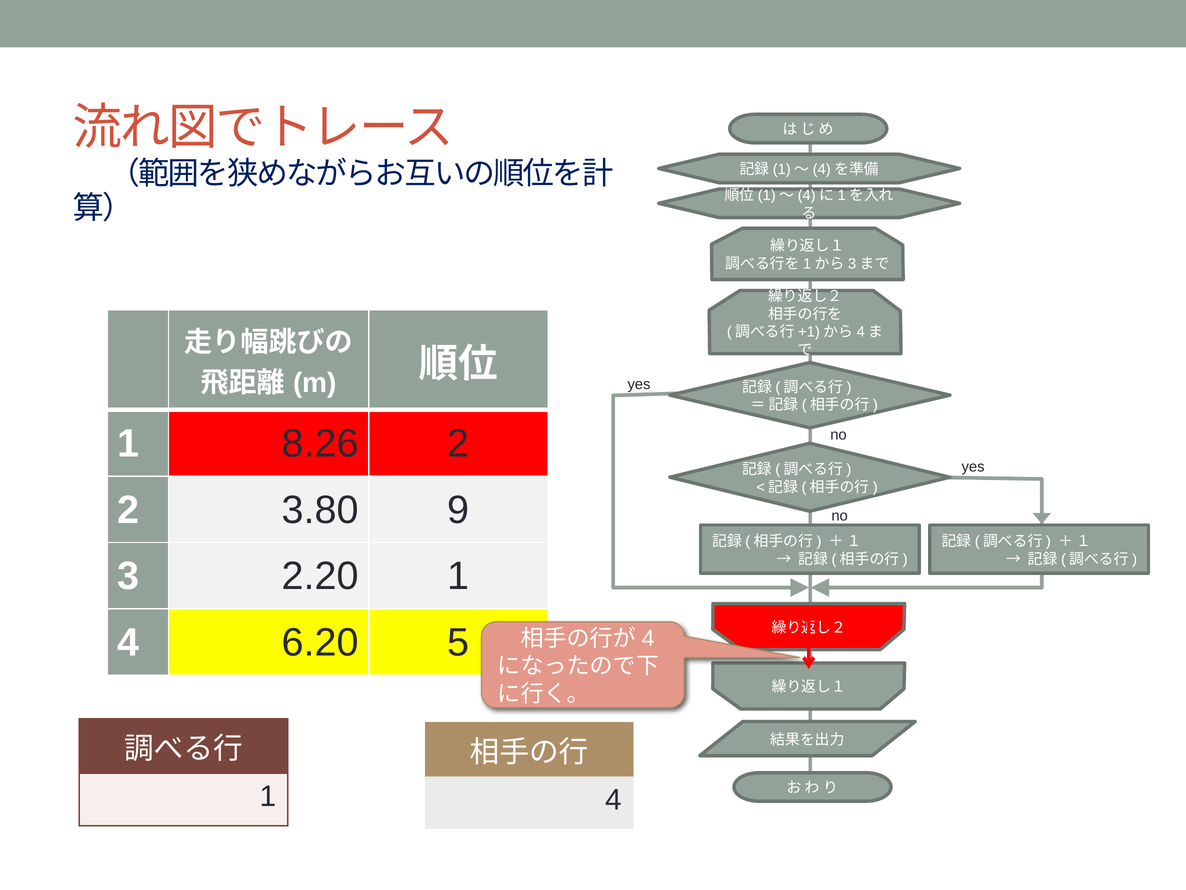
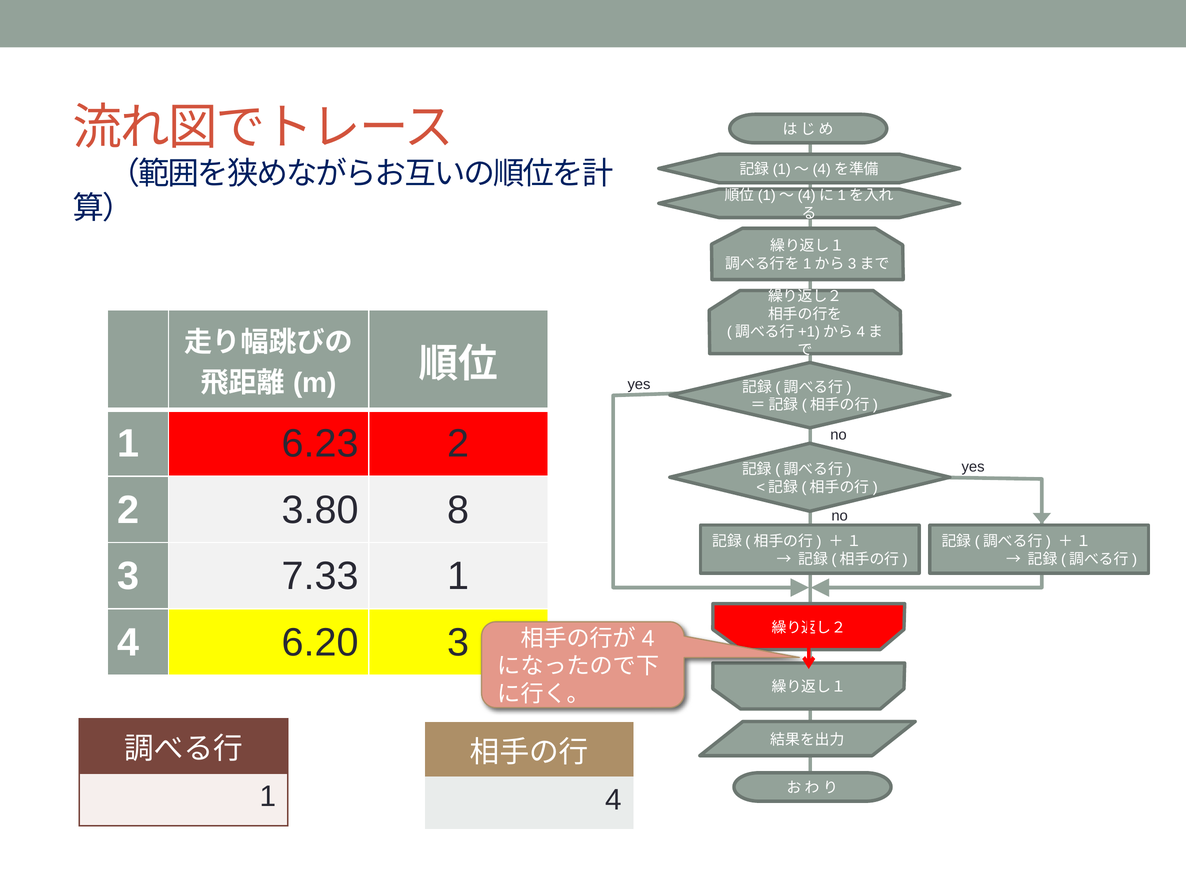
8.26: 8.26 -> 6.23 (320, 443)
9: 9 -> 8 (458, 510)
2.20: 2.20 -> 7.33 (320, 576)
6.20 5: 5 -> 3 (458, 642)
